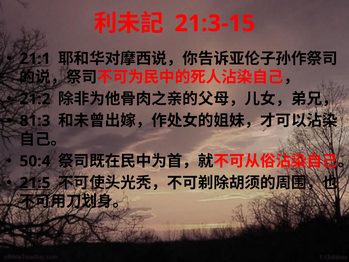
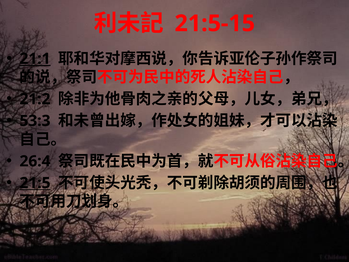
21:3-15: 21:3-15 -> 21:5-15 (215, 23)
21:1 underline: none -> present (35, 59)
81:3: 81:3 -> 53:3 (35, 121)
50:4: 50:4 -> 26:4 (35, 161)
